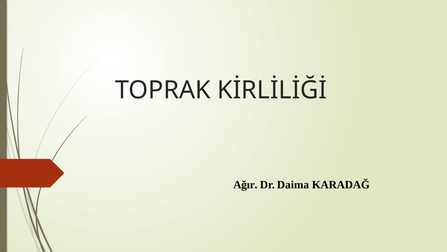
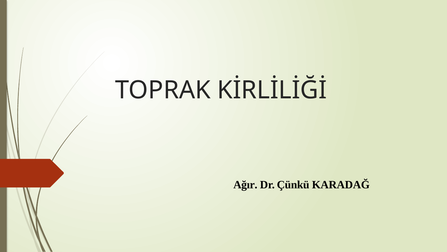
Daima: Daima -> Çünkü (293, 184)
